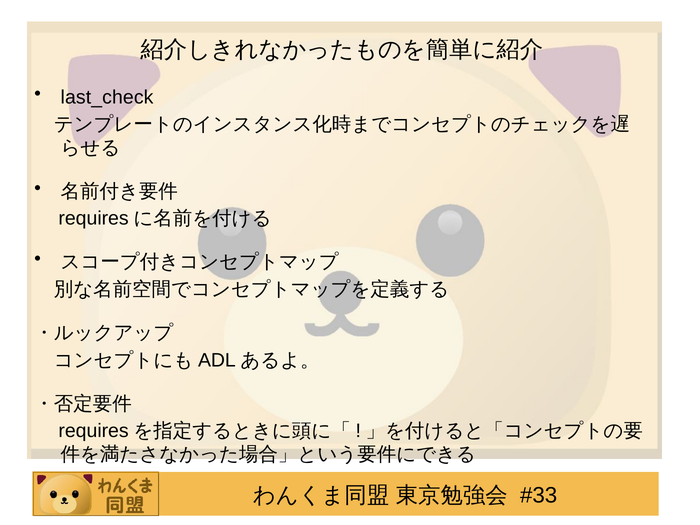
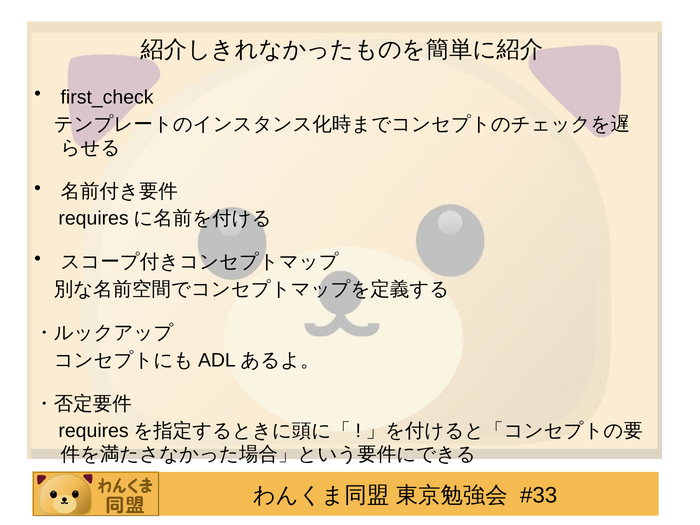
last_check: last_check -> first_check (107, 97)
